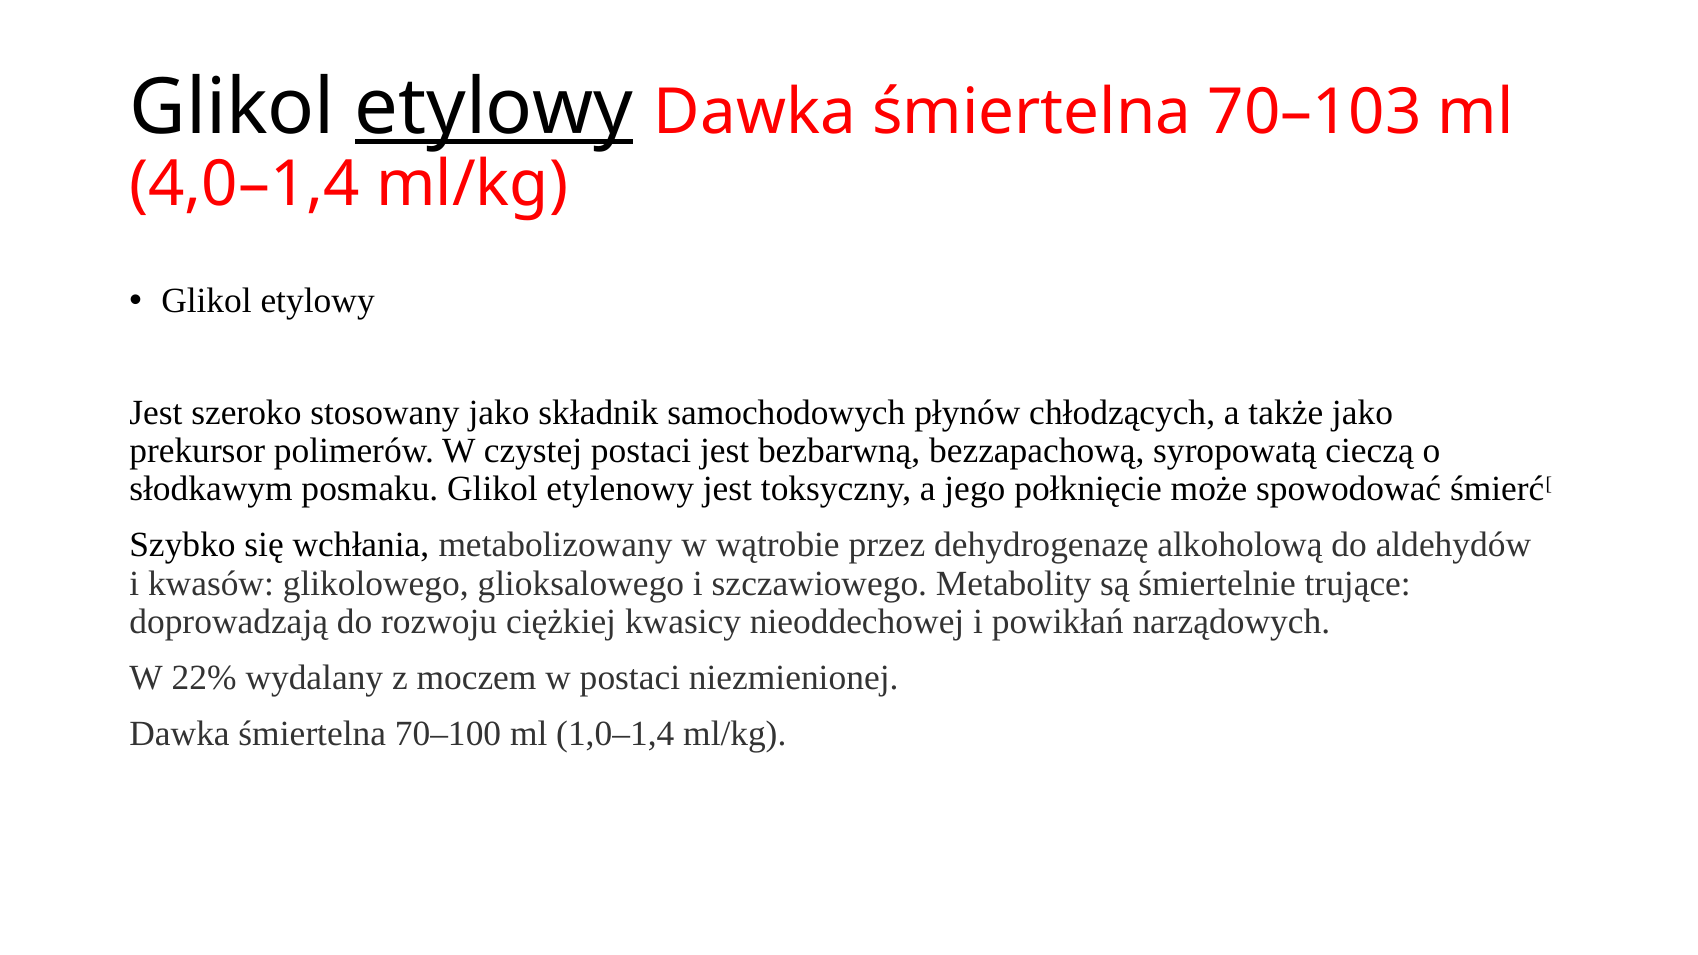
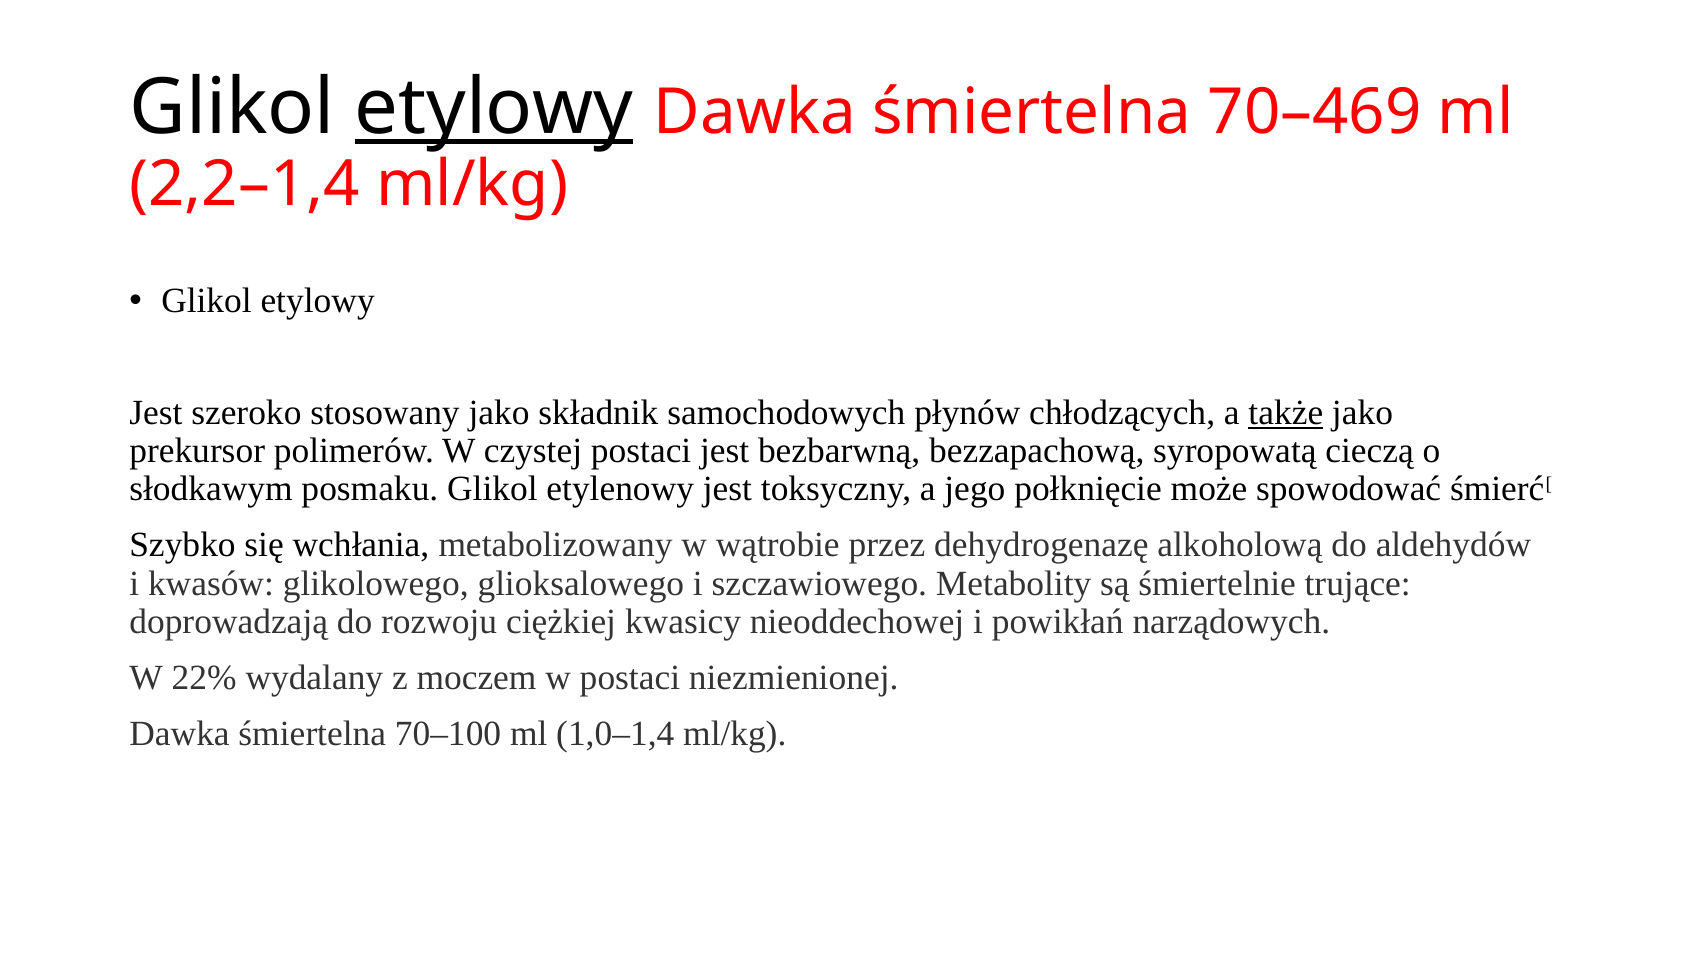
70–103: 70–103 -> 70–469 (1315, 113)
4,0–1,4: 4,0–1,4 -> 2,2–1,4 (245, 185)
także underline: none -> present (1286, 413)
